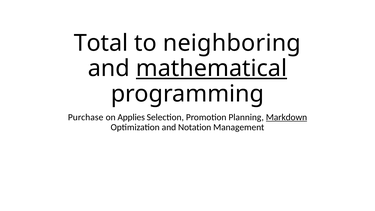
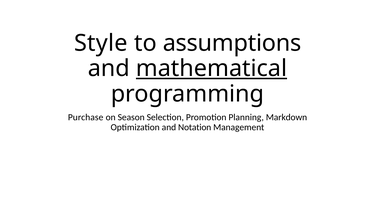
Total: Total -> Style (101, 43)
neighboring: neighboring -> assumptions (232, 43)
Applies: Applies -> Season (131, 117)
Markdown underline: present -> none (286, 117)
